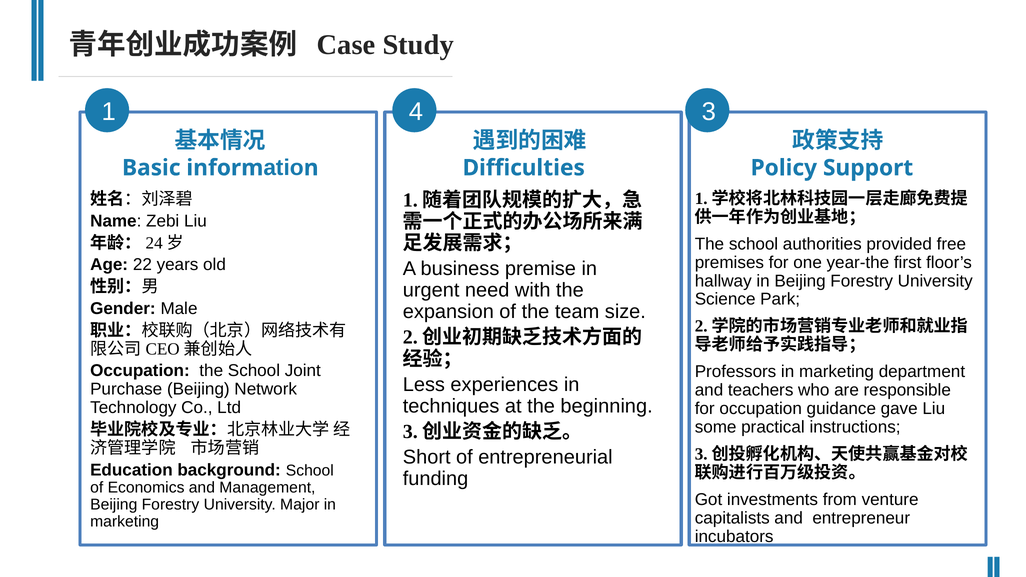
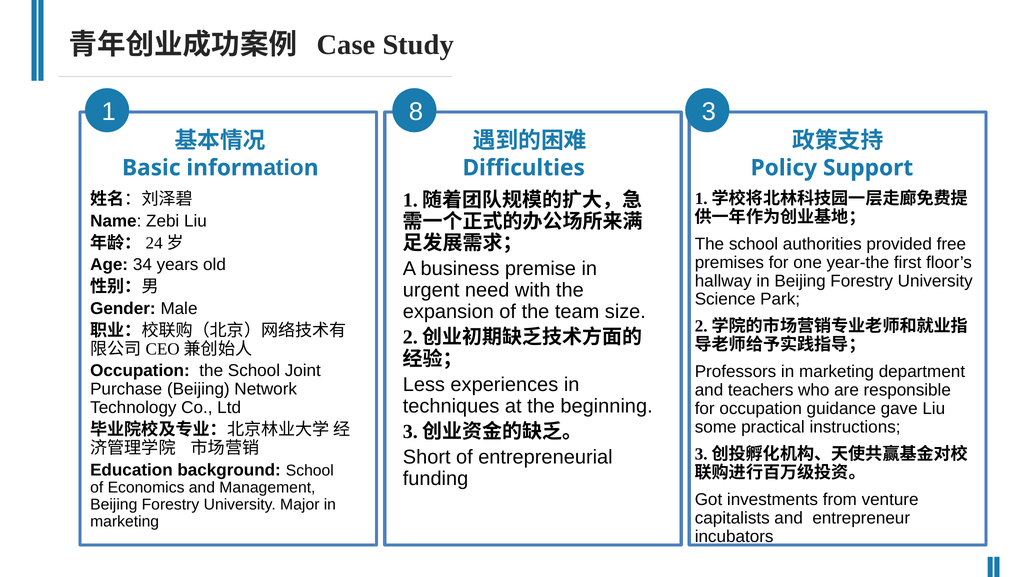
4: 4 -> 8 (416, 112)
22: 22 -> 34 (142, 265)
